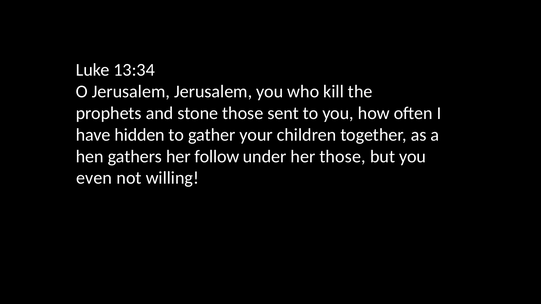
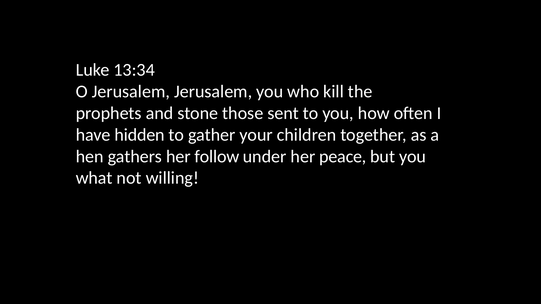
her those: those -> peace (343, 157)
even: even -> what (94, 178)
